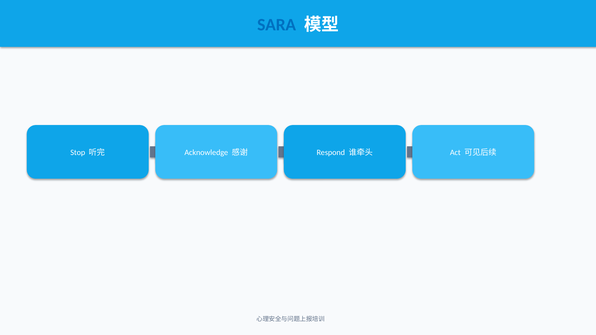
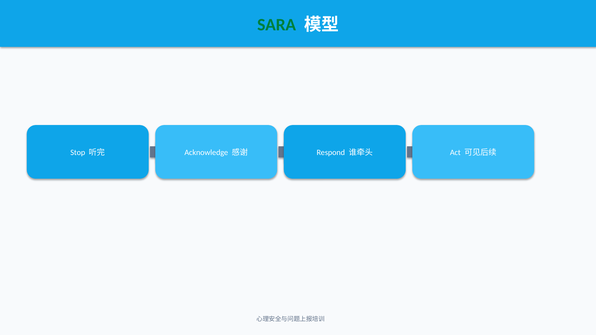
SARA colour: blue -> green (277, 25)
